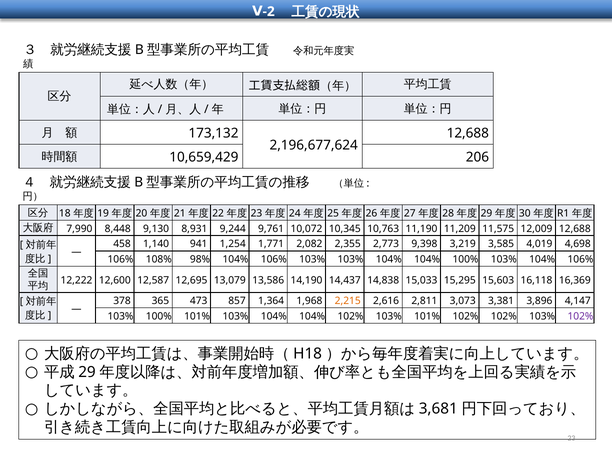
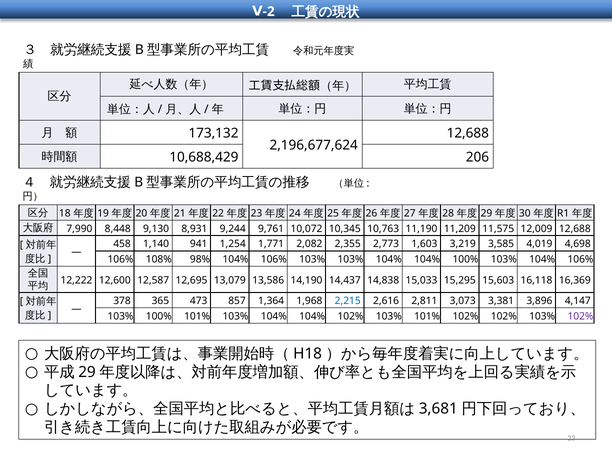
10,659,429: 10,659,429 -> 10,688,429 (204, 157)
9,398: 9,398 -> 1,603 (424, 244)
2,215 colour: orange -> blue (348, 301)
